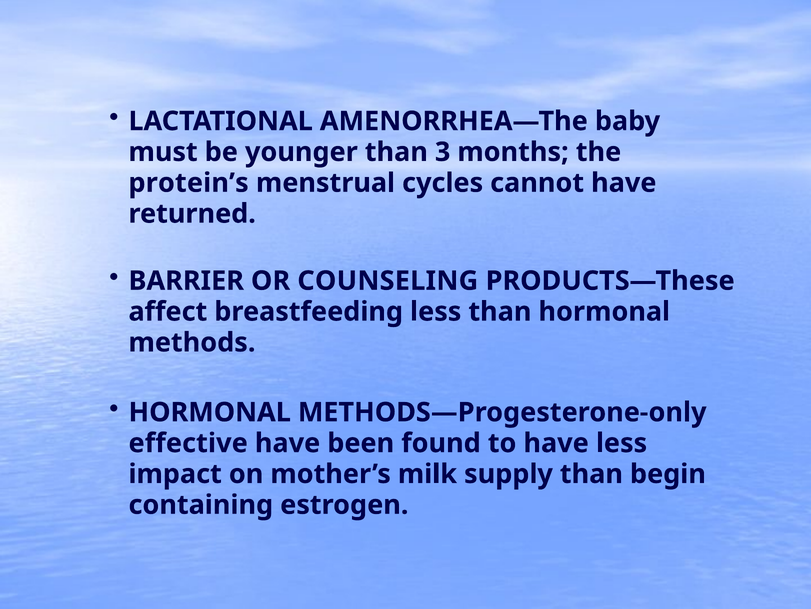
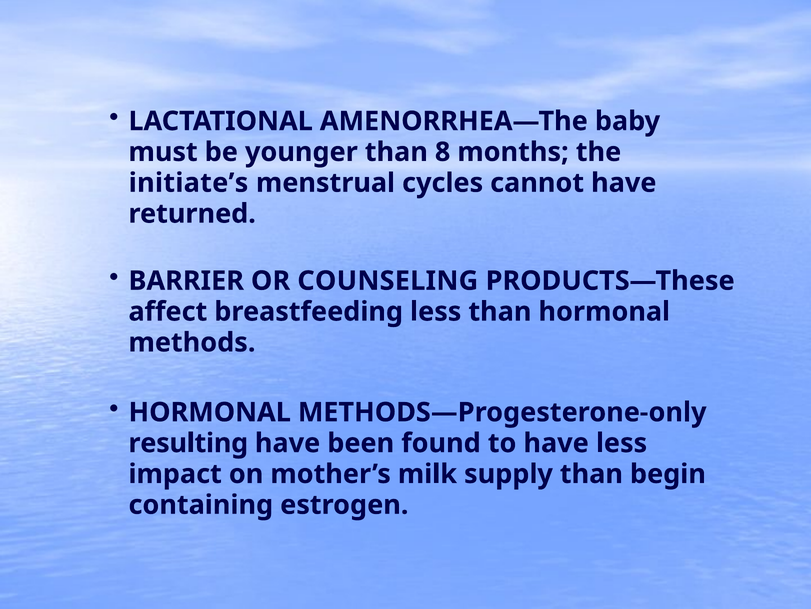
3: 3 -> 8 (443, 152)
protein’s: protein’s -> initiate’s (189, 183)
effective: effective -> resulting (188, 443)
